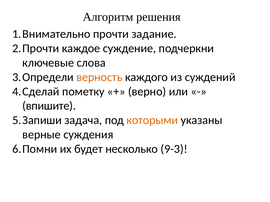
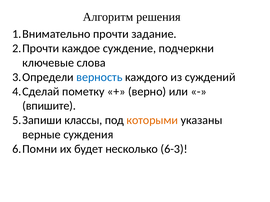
верность colour: orange -> blue (99, 77)
задача: задача -> классы (83, 120)
9-3: 9-3 -> 6-3 (174, 149)
